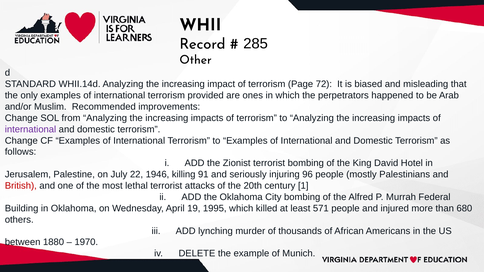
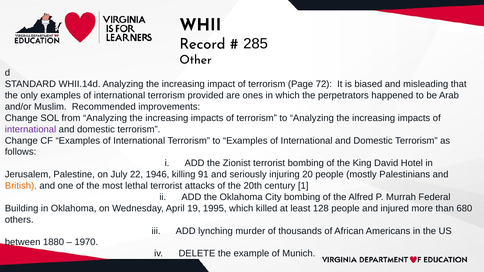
96: 96 -> 20 (308, 175)
British colour: red -> orange (21, 186)
571: 571 -> 128 (321, 209)
